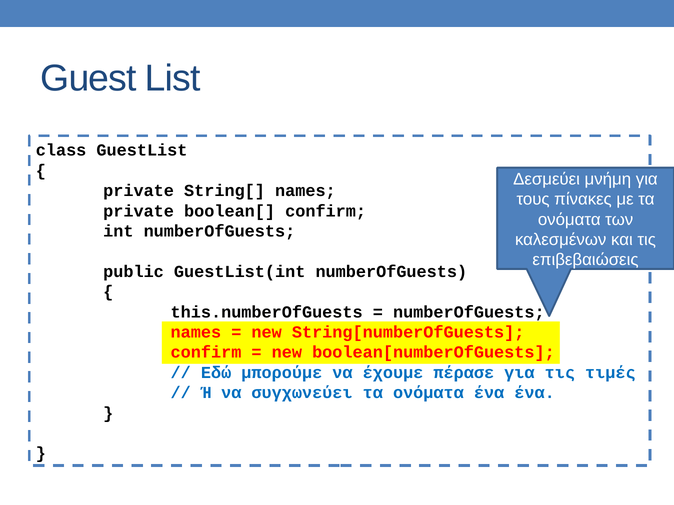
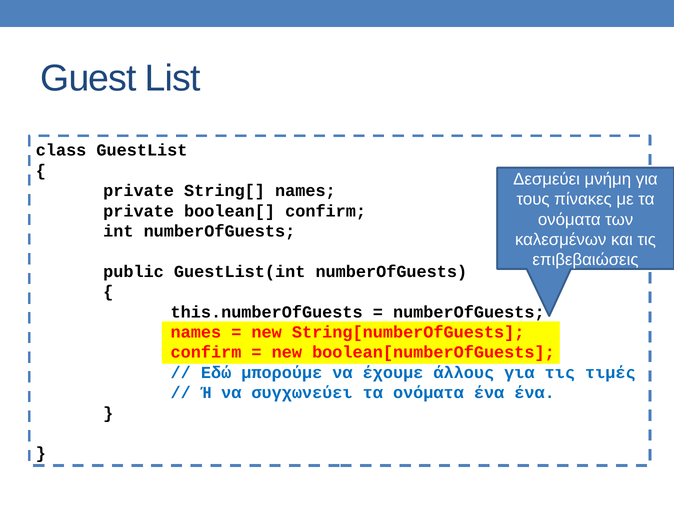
πέρασε: πέρασε -> άλλους (464, 373)
